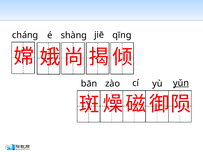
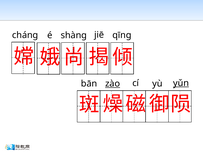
zào underline: none -> present (113, 84)
